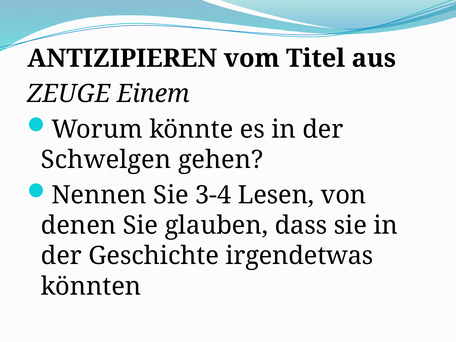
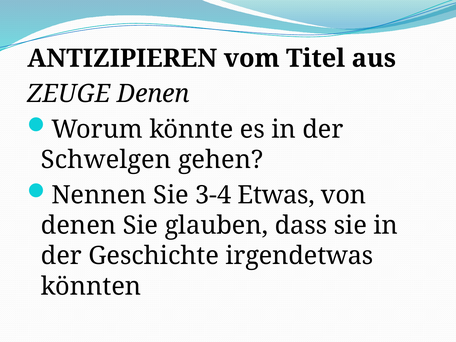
ZEUGE Einem: Einem -> Denen (153, 94)
Lesen: Lesen -> Etwas (276, 195)
